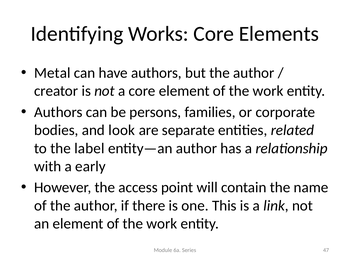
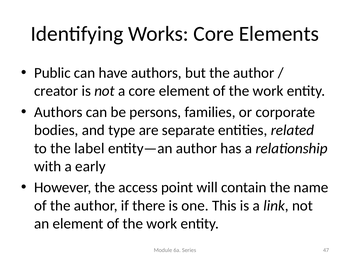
Metal: Metal -> Public (52, 73)
look: look -> type (122, 130)
